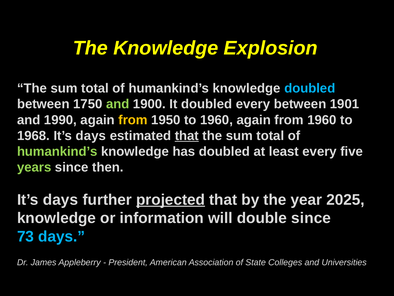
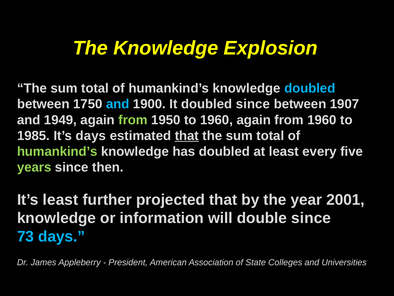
and colour: light green -> light blue (118, 104)
doubled every: every -> since (253, 104)
1901: 1901 -> 1907 (345, 104)
1990: 1990 -> 1949 (60, 120)
from colour: yellow -> light green (133, 120)
1968: 1968 -> 1985 (33, 135)
days: days -> least (61, 199)
projected underline: present -> none (171, 199)
2025: 2025 -> 2001 (346, 199)
